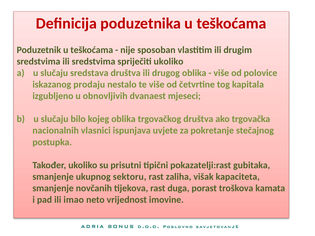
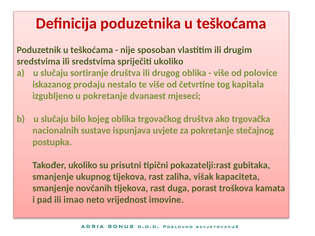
sredstava: sredstava -> sortiranje (89, 73)
u obnovljivih: obnovljivih -> pokretanje (105, 96)
vlasnici: vlasnici -> sustave (96, 131)
ukupnog sektoru: sektoru -> tijekova (130, 177)
